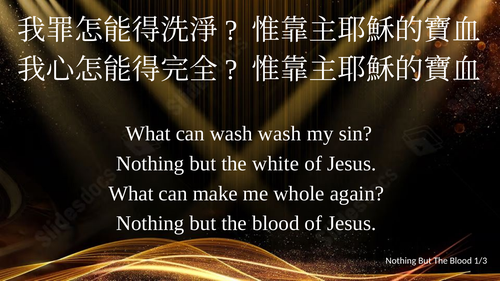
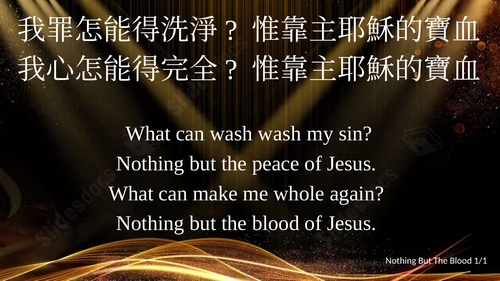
white: white -> peace (276, 164)
1/3: 1/3 -> 1/1 (481, 261)
